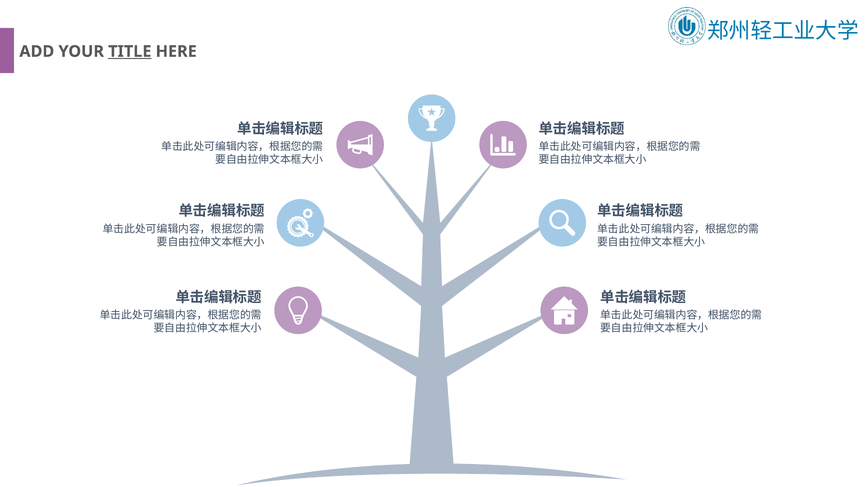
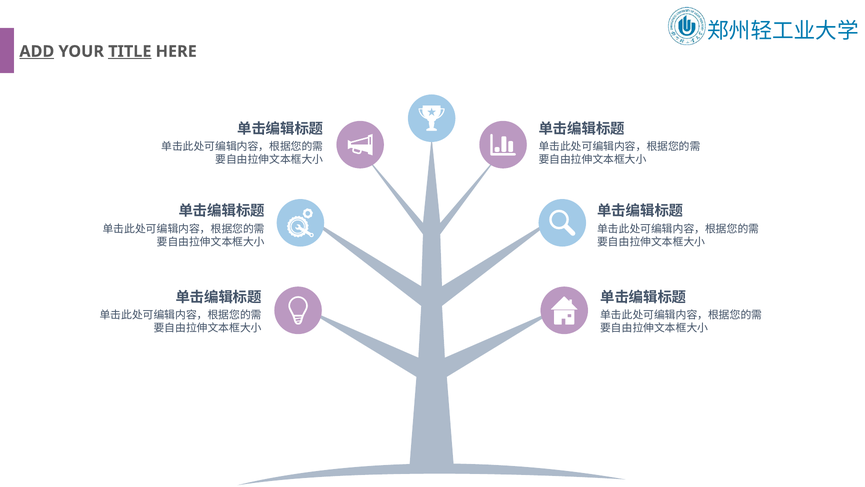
ADD underline: none -> present (37, 51)
